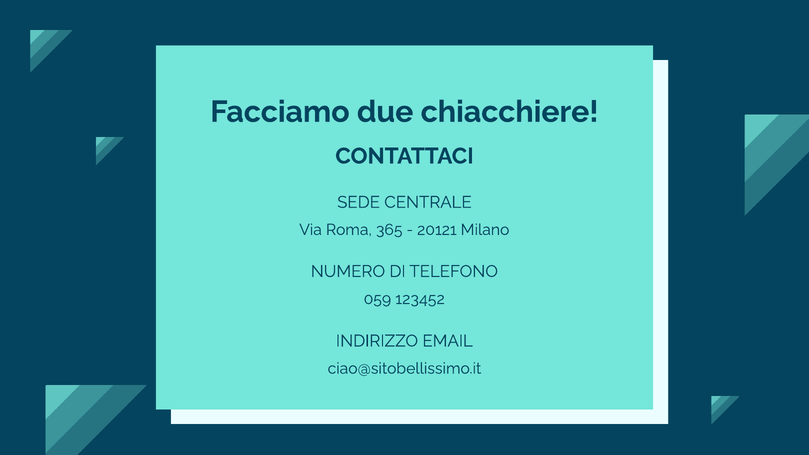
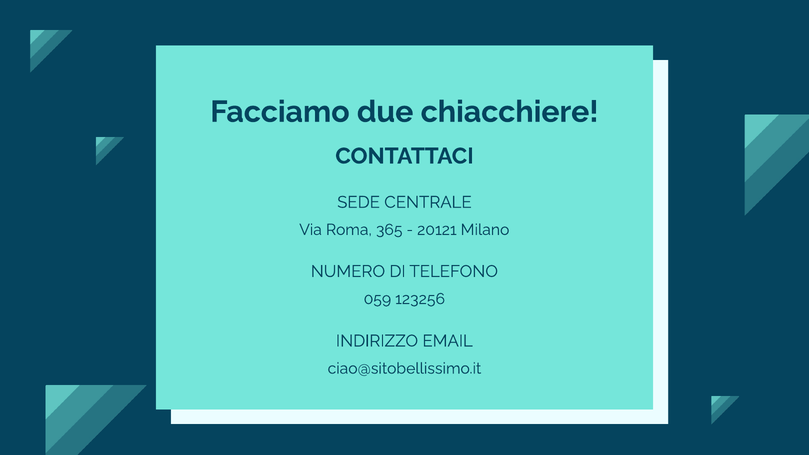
123452: 123452 -> 123256 (420, 299)
